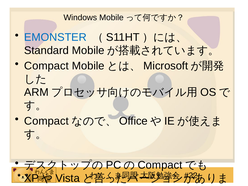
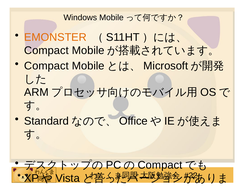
EMONSTER colour: blue -> orange (55, 37)
Standard: Standard -> Compact (46, 50)
Compact: Compact -> Standard (47, 121)
